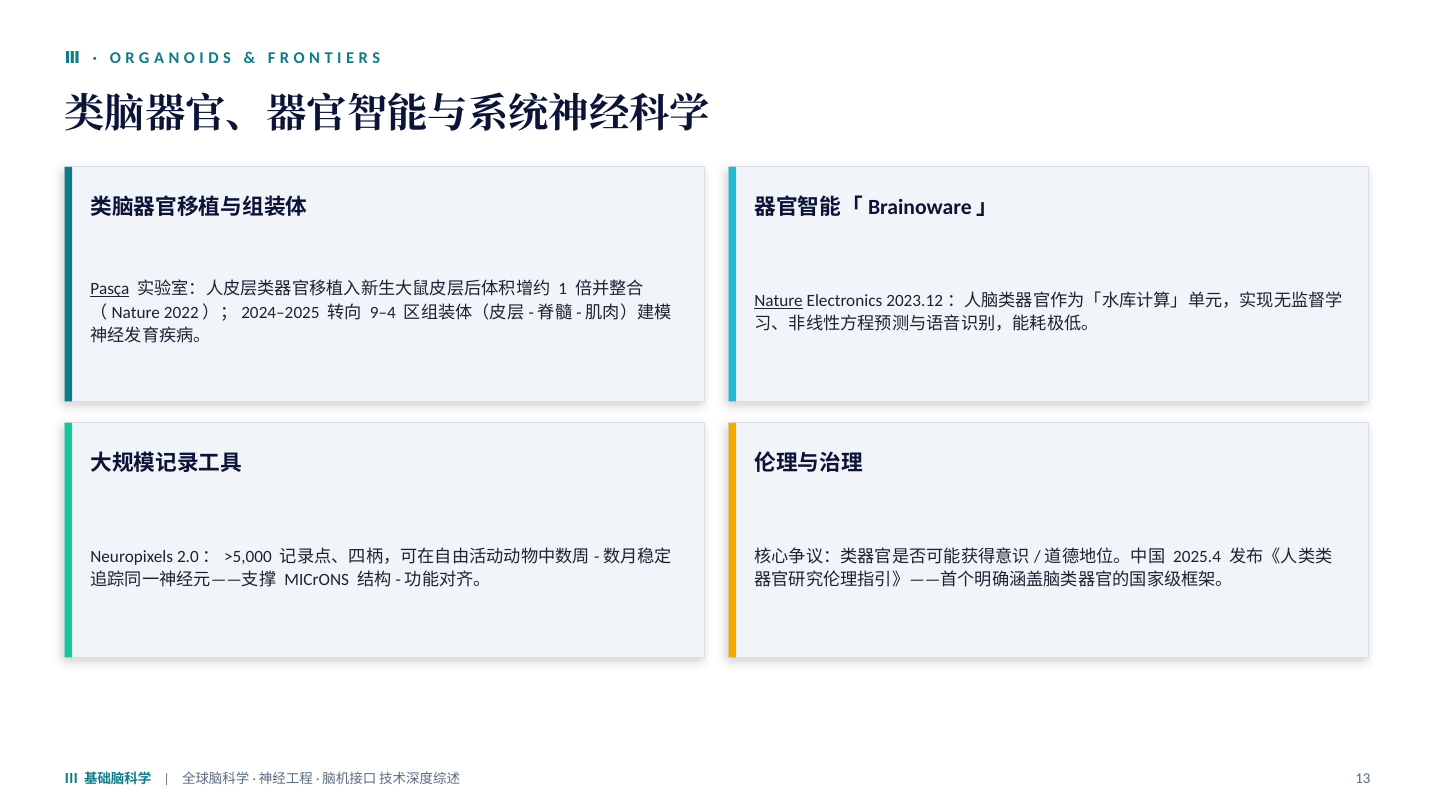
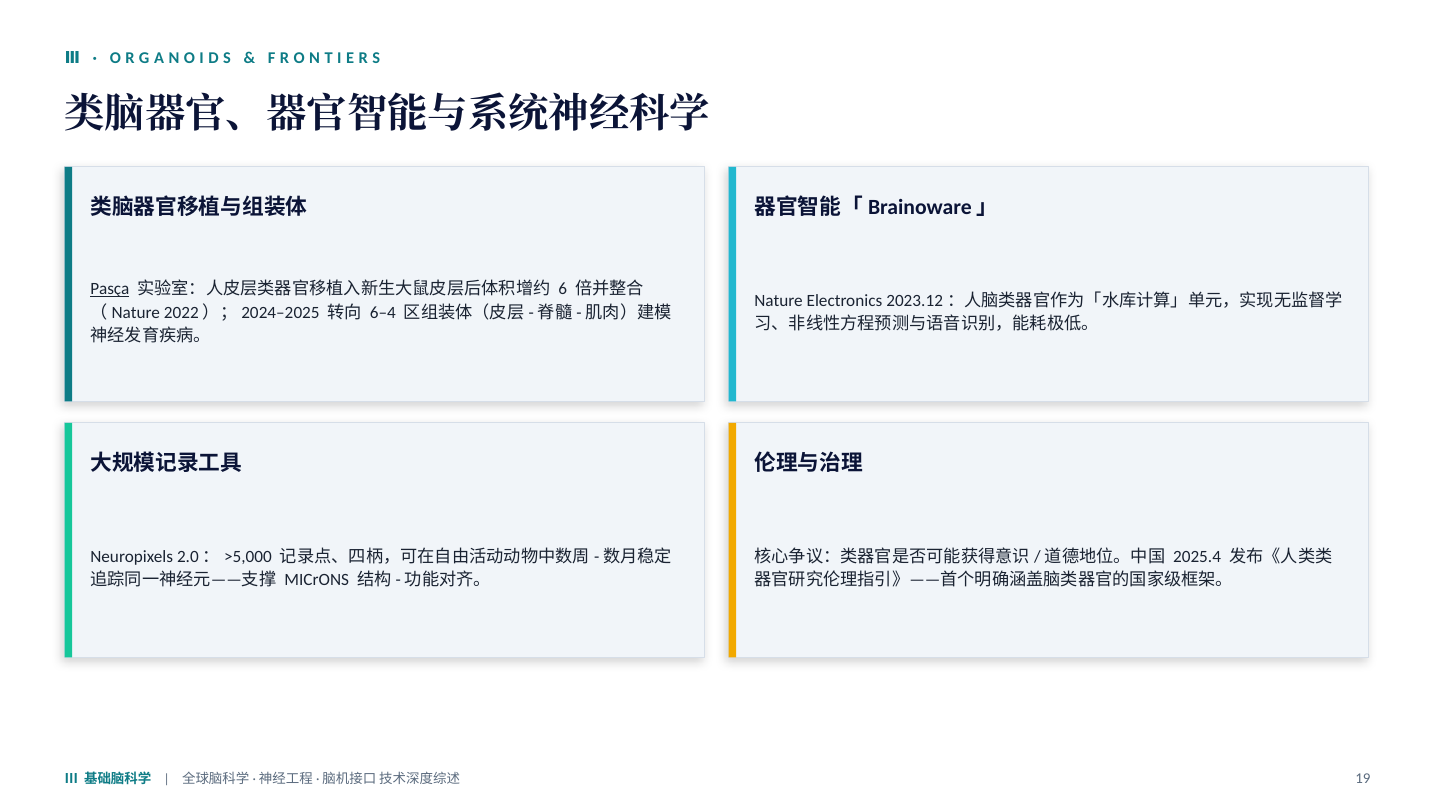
1: 1 -> 6 (563, 289)
Nature underline: present -> none (779, 301)
9–4: 9–4 -> 6–4 (383, 312)
13: 13 -> 19 (1363, 779)
